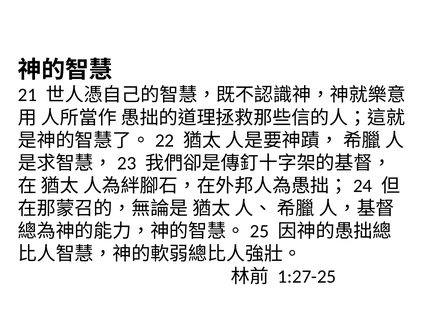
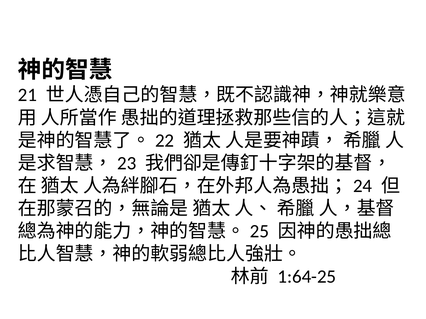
1:27-25: 1:27-25 -> 1:64-25 (307, 277)
